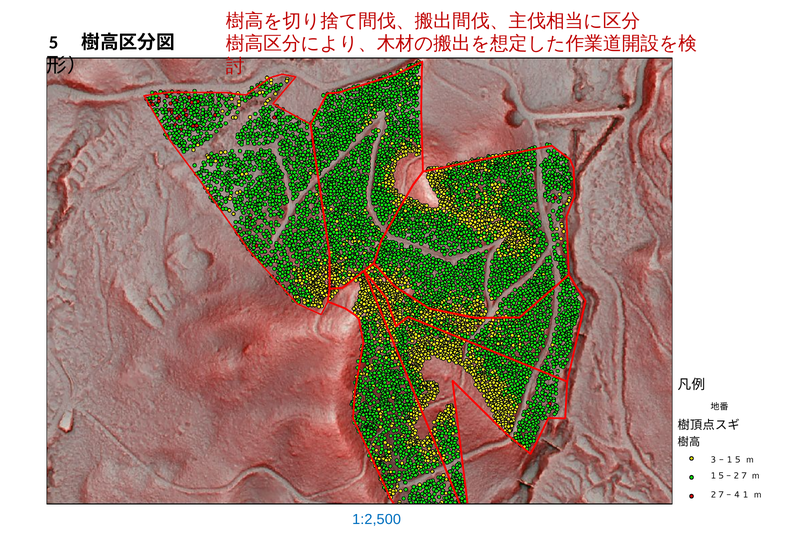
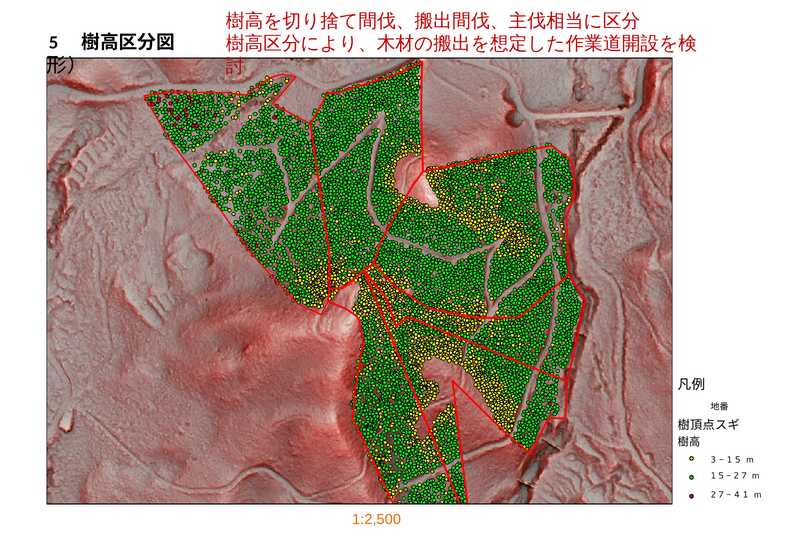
1:2,500 colour: blue -> orange (377, 519)
